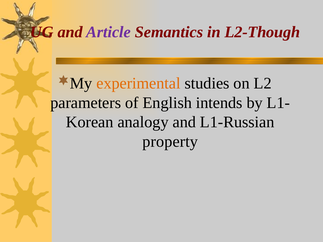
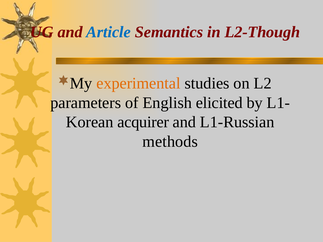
Article colour: purple -> blue (108, 32)
intends: intends -> elicited (219, 103)
analogy: analogy -> acquirer (143, 122)
property: property -> methods (170, 142)
